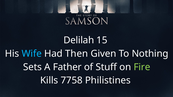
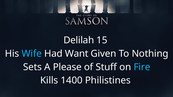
Then: Then -> Want (77, 54)
Father: Father -> Please (67, 67)
Fire colour: light green -> light blue (142, 67)
7758: 7758 -> 1400 (72, 81)
